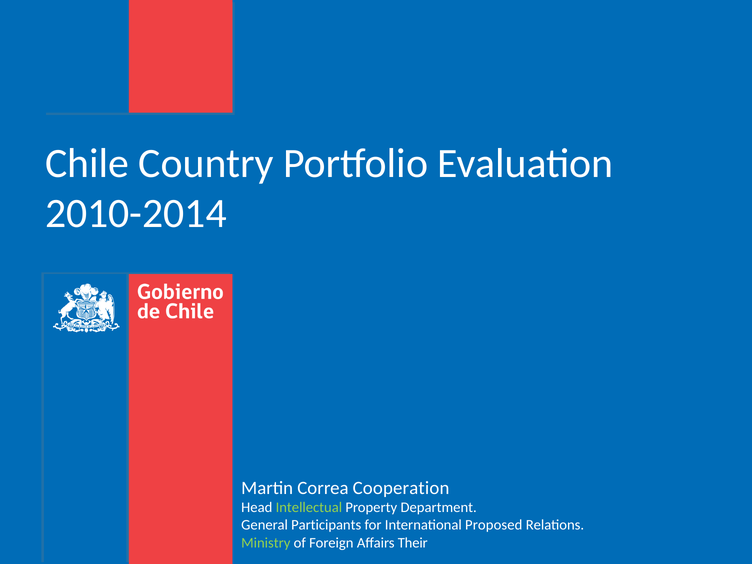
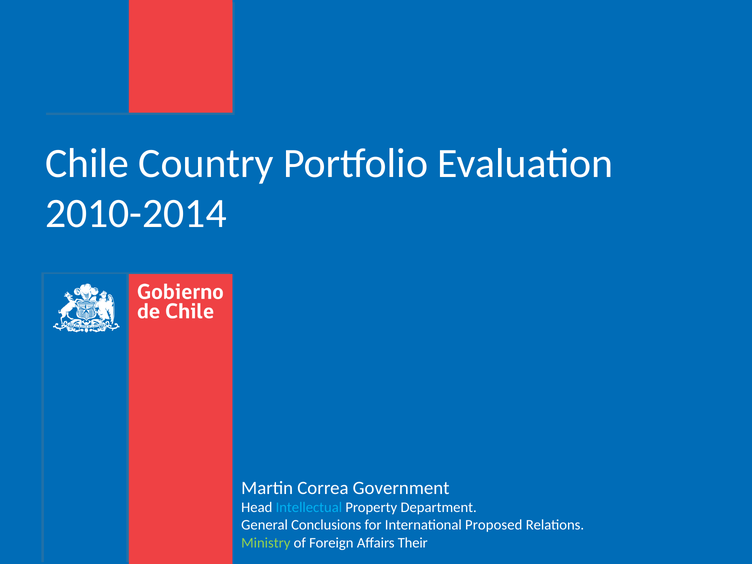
Cooperation: Cooperation -> Government (401, 488)
Intellectual colour: light green -> light blue (309, 508)
Participants: Participants -> Conclusions (326, 525)
